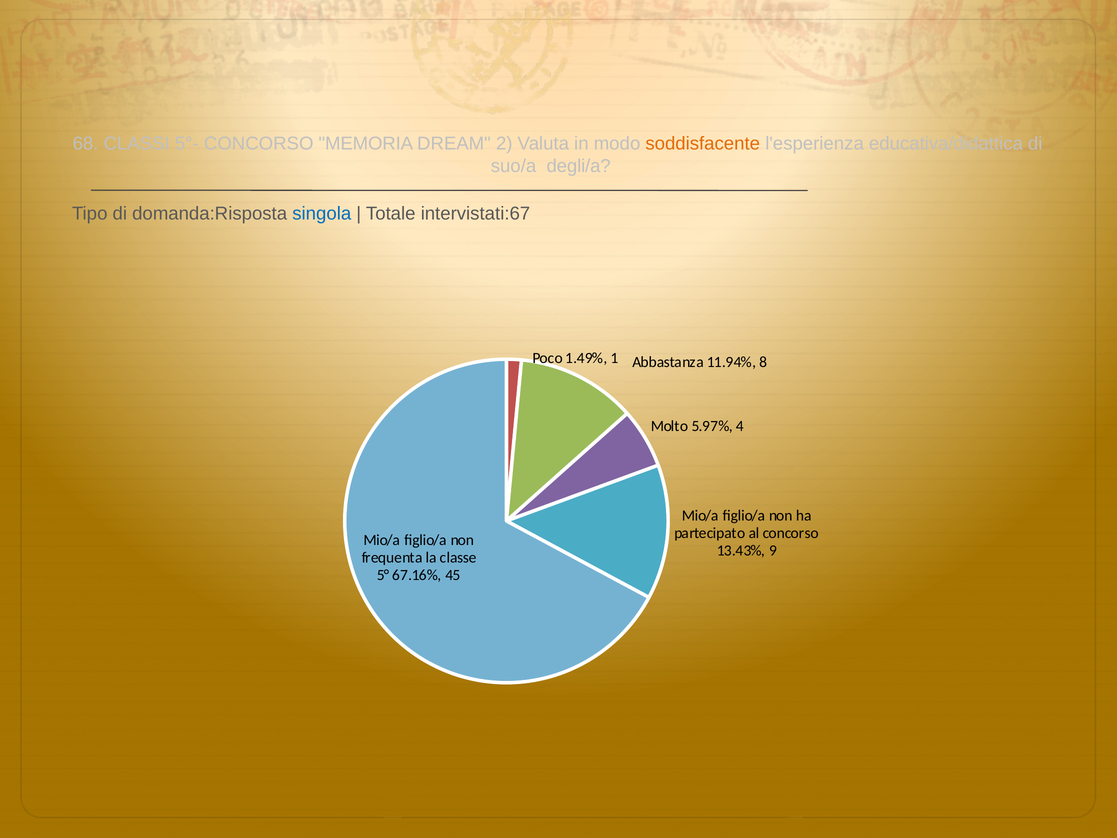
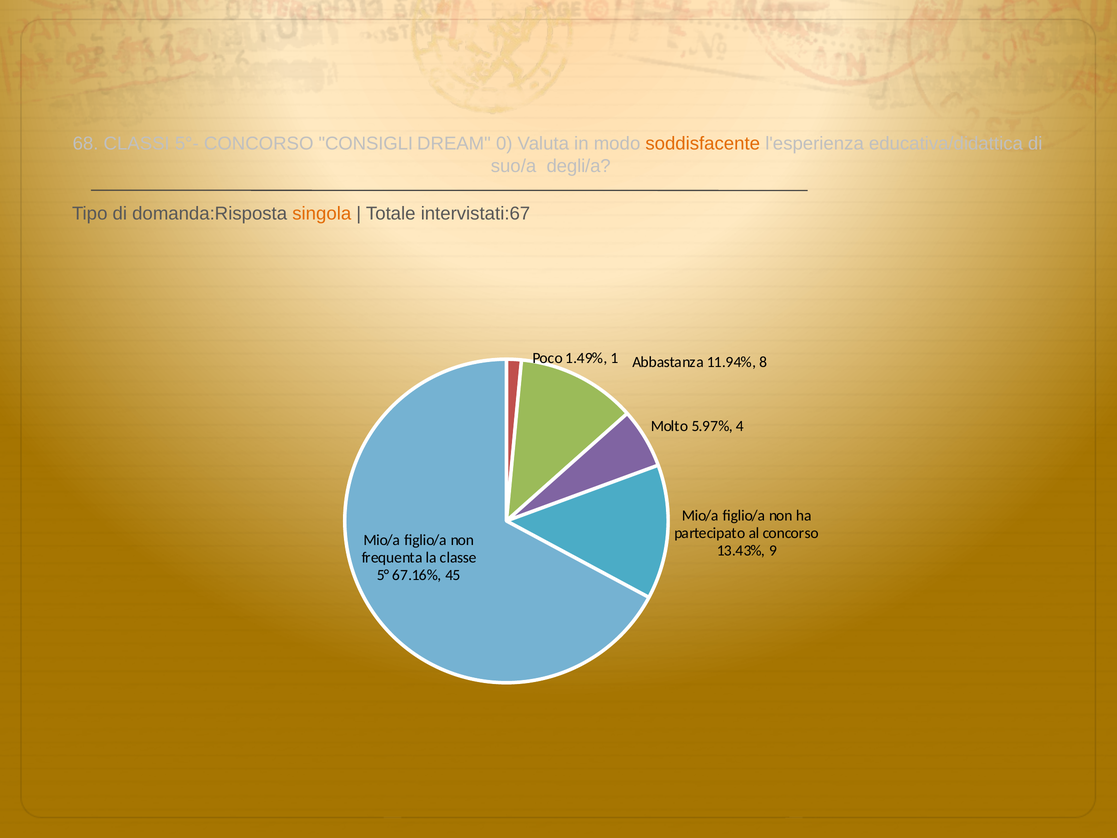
MEMORIA: MEMORIA -> CONSIGLI (366, 144)
2: 2 -> 0 (504, 144)
singola colour: blue -> orange (322, 214)
